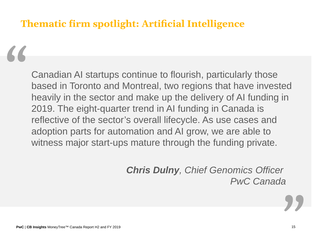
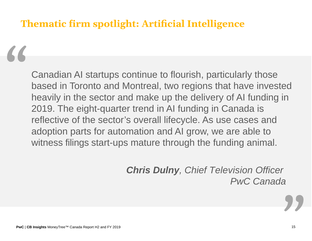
major: major -> filings (77, 143)
private: private -> animal (262, 143)
Genomics: Genomics -> Television (231, 170)
